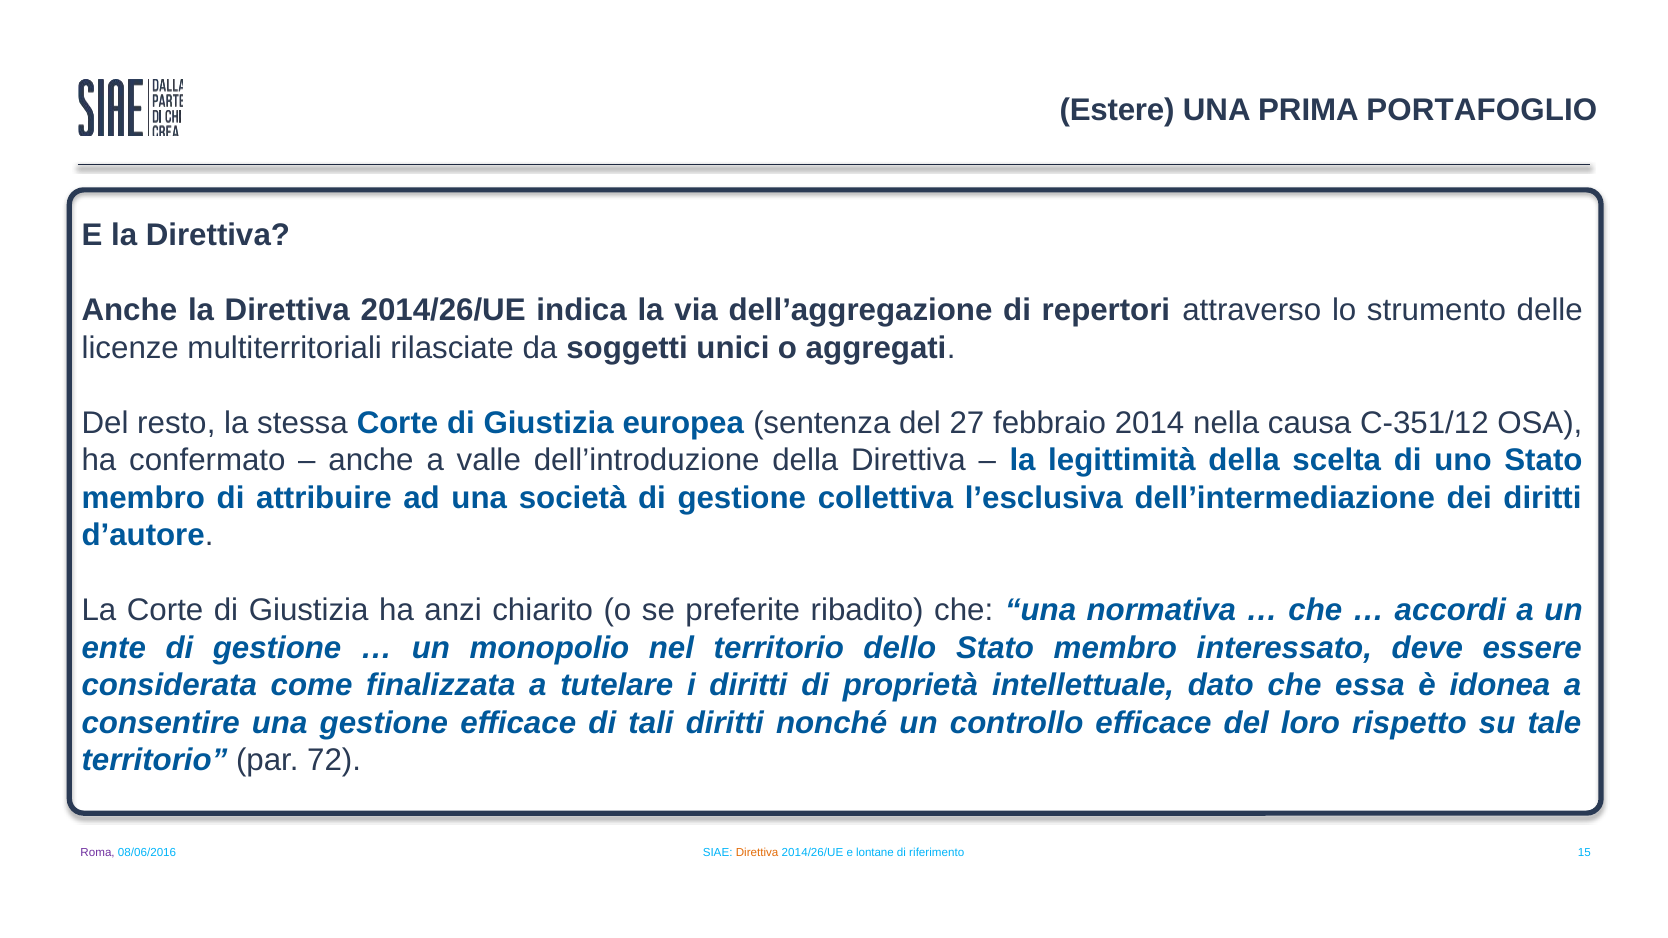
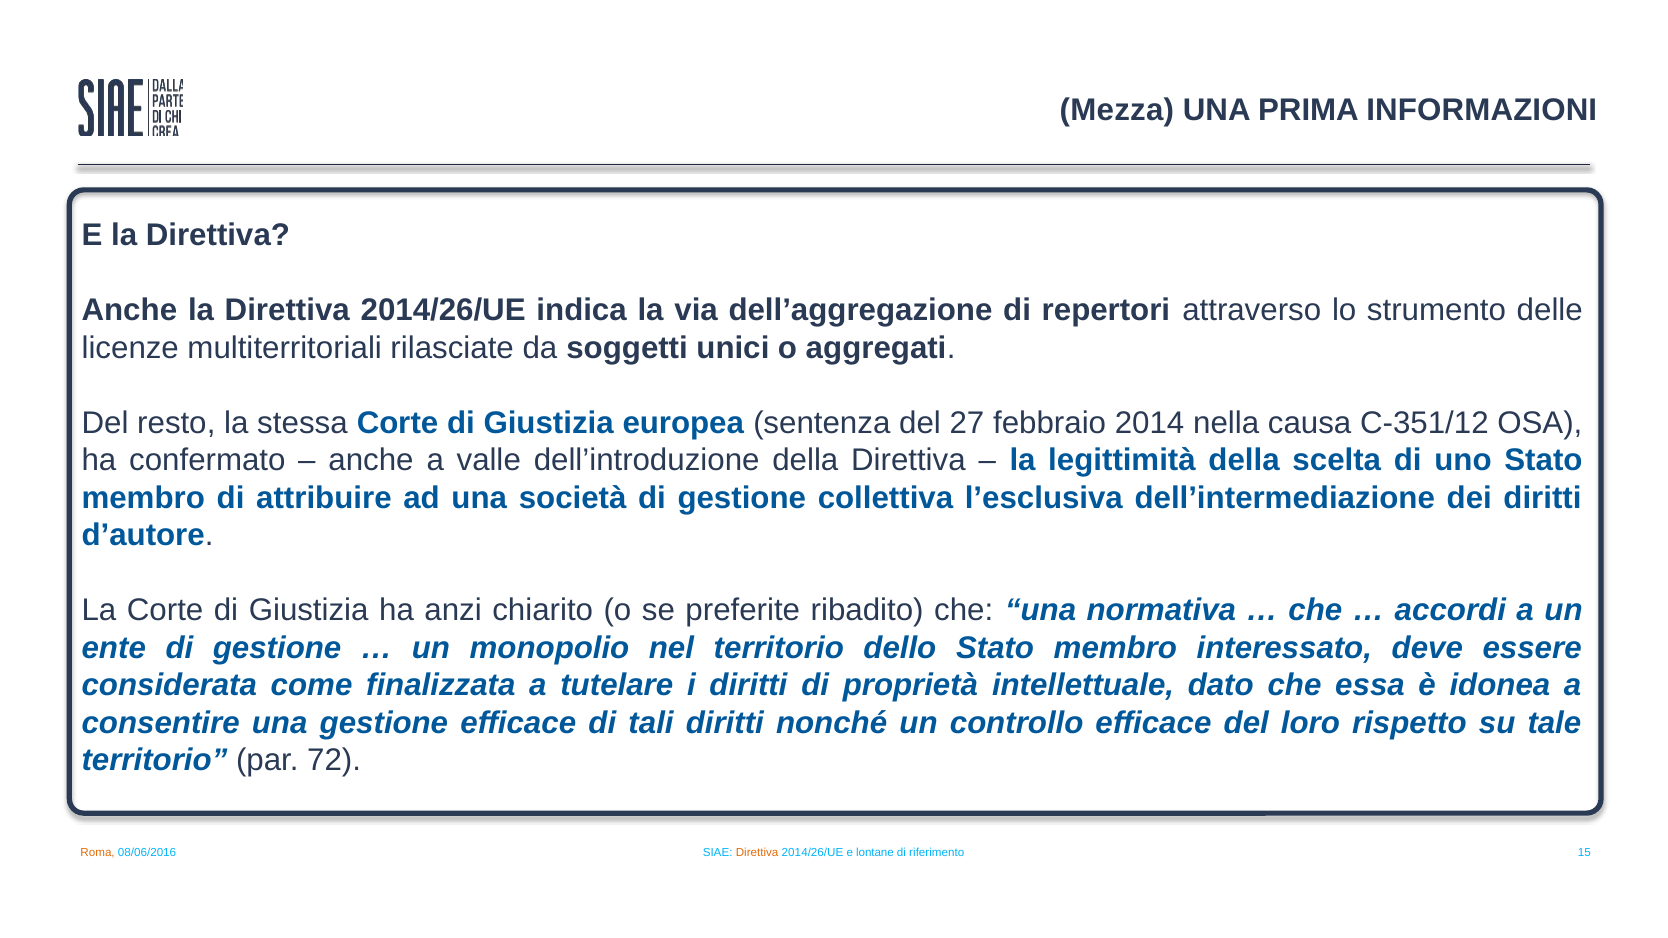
Estere: Estere -> Mezza (1117, 110)
PORTAFOGLIO: PORTAFOGLIO -> INFORMAZIONI (1482, 110)
Roma colour: purple -> orange (98, 853)
